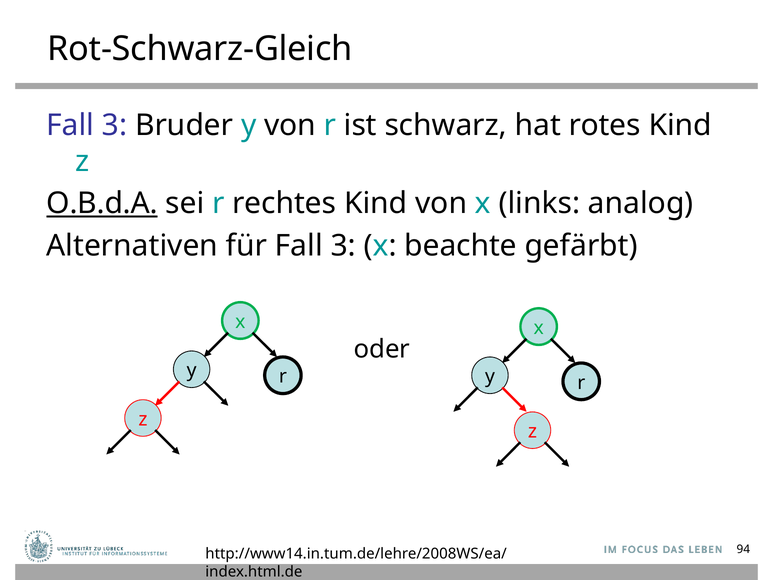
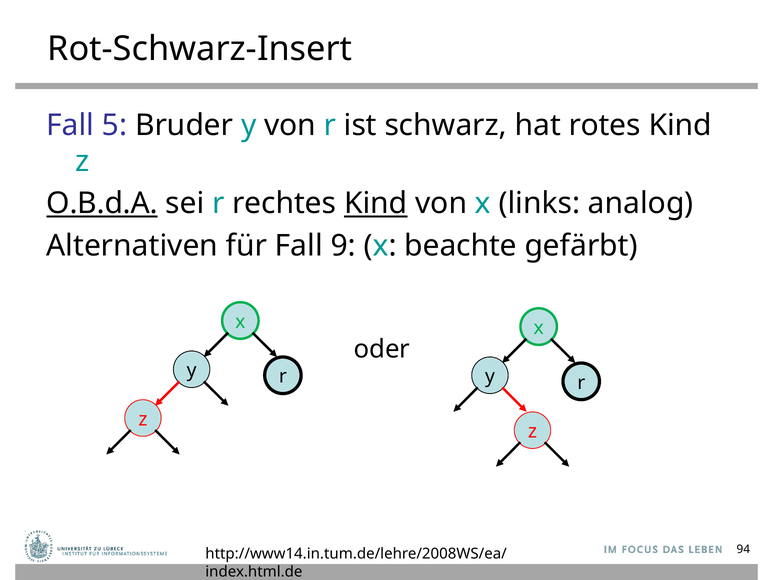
Rot-Schwarz-Gleich: Rot-Schwarz-Gleich -> Rot-Schwarz-Insert (200, 49)
3: 3 -> 5 (115, 125)
Kind underline: none -> present (376, 203)
für Fall 3: 3 -> 9 (343, 246)
